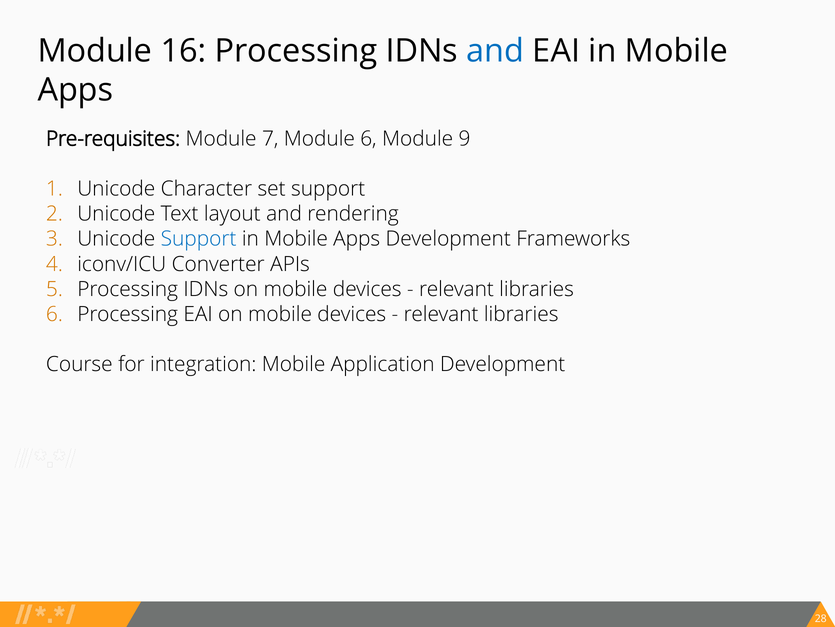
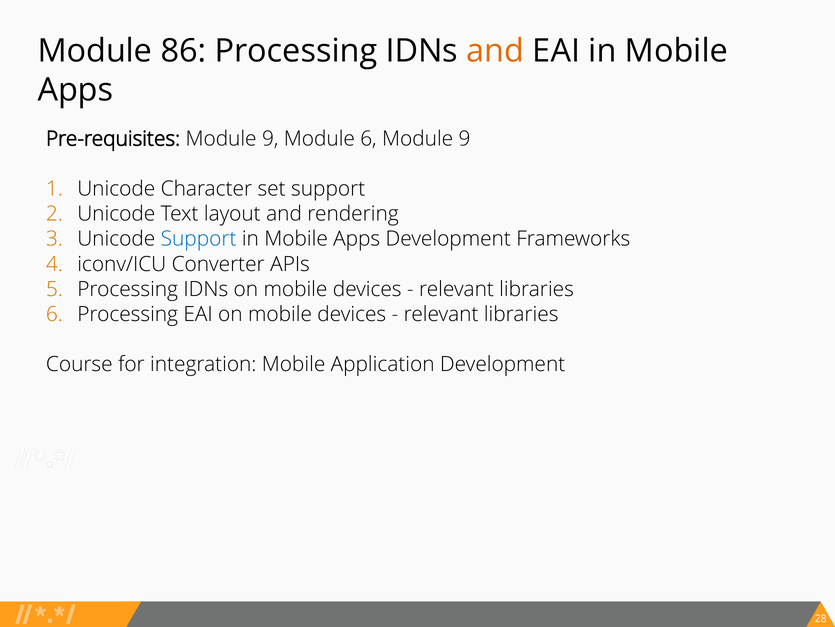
16: 16 -> 86 (183, 51)
and colour: blue -> orange (495, 51)
Pre-requisites Module 7: 7 -> 9 (270, 139)
